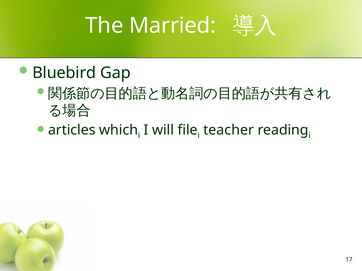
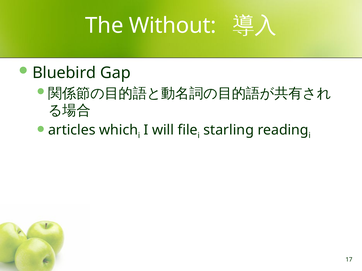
Married: Married -> Without (173, 26)
teacher: teacher -> starling (229, 130)
